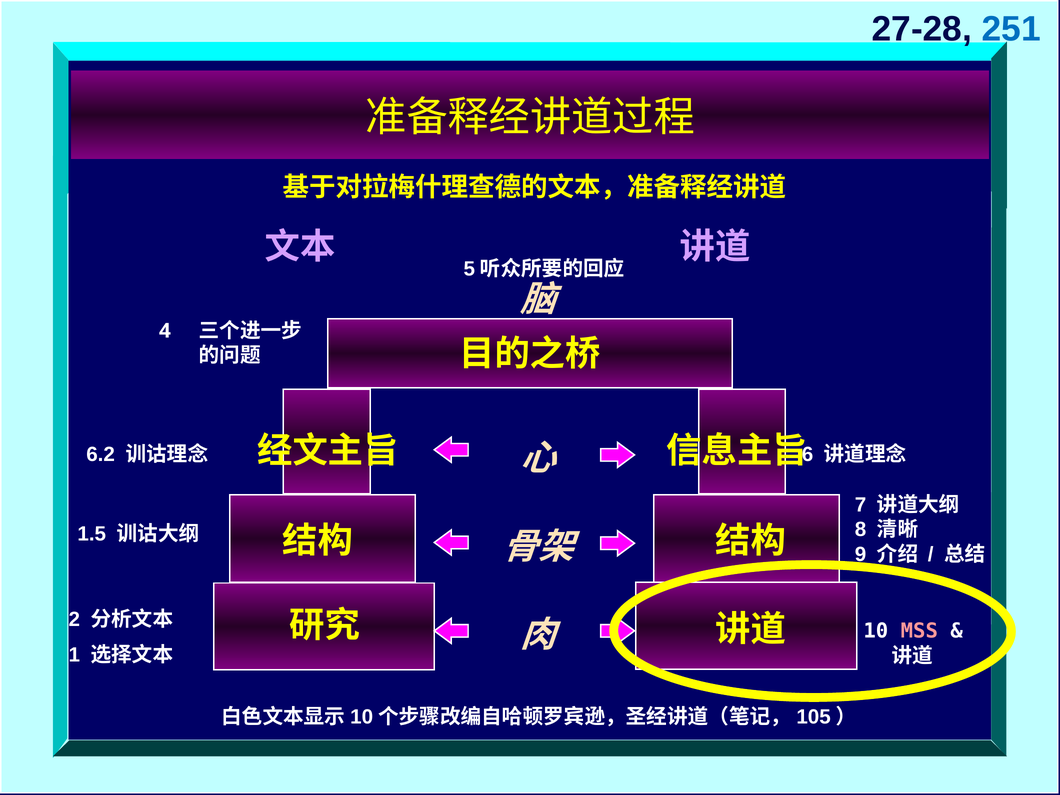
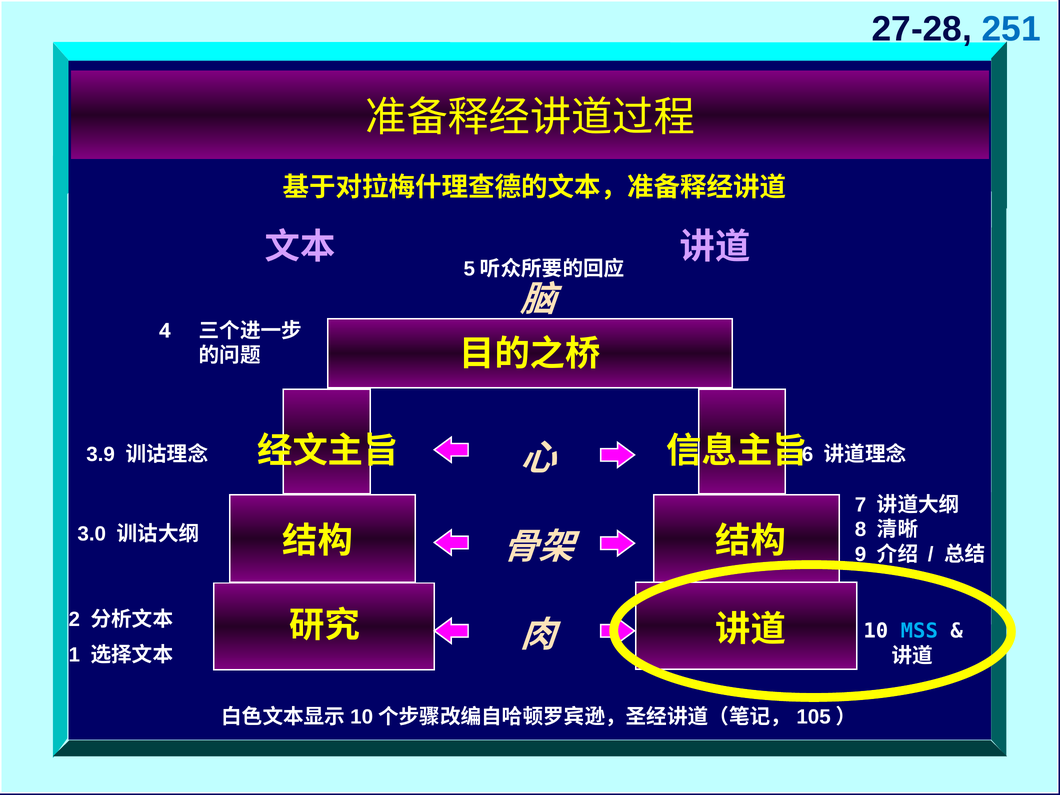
6.2: 6.2 -> 3.9 (101, 455)
1.5: 1.5 -> 3.0 (92, 534)
MSS colour: pink -> light blue (919, 631)
